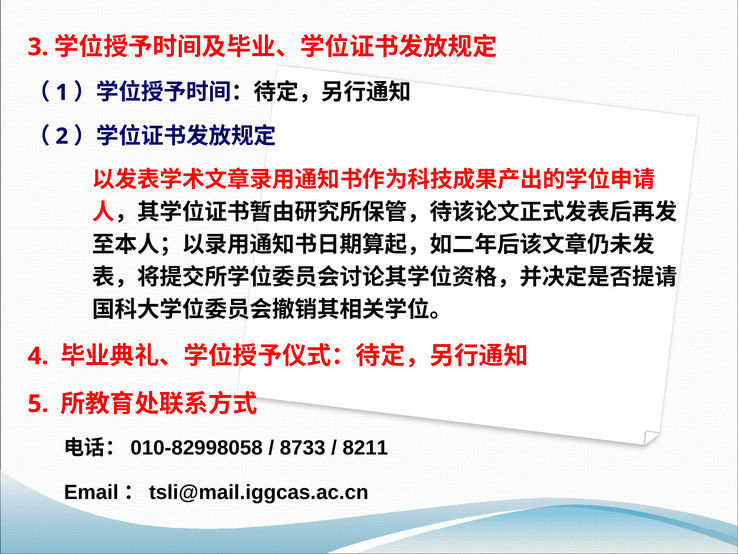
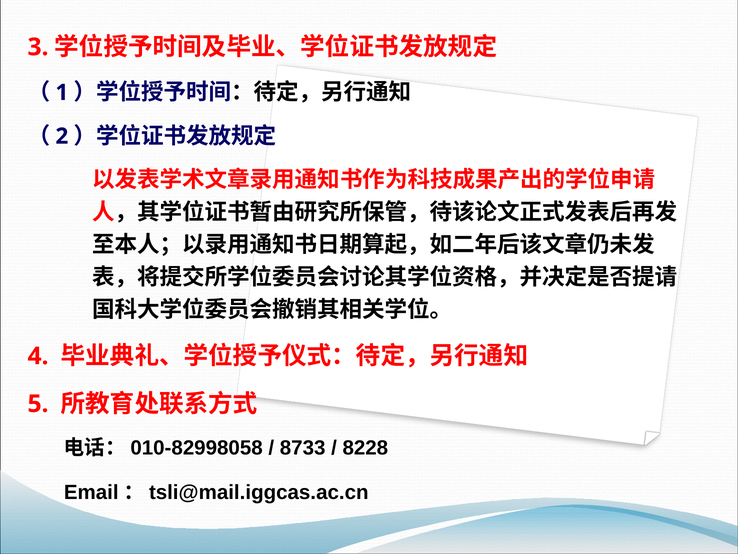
8211: 8211 -> 8228 (365, 448)
